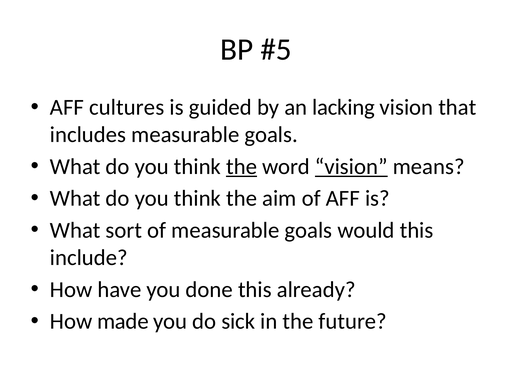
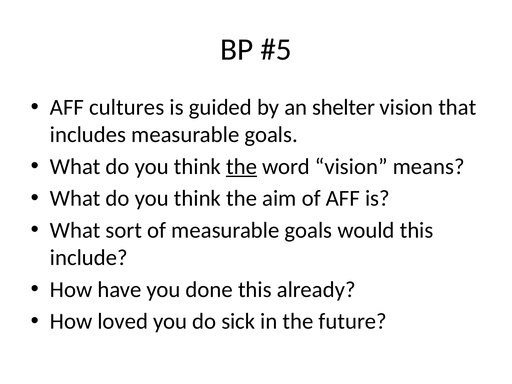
lacking: lacking -> shelter (344, 107)
vision underline: present -> none (351, 167)
made: made -> loved (123, 321)
